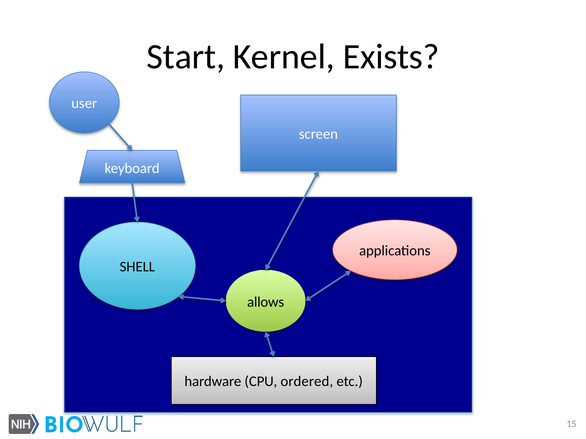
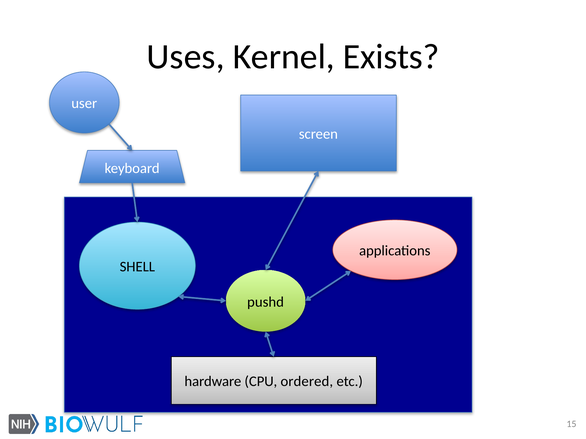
Start: Start -> Uses (186, 57)
allows: allows -> pushd (266, 302)
